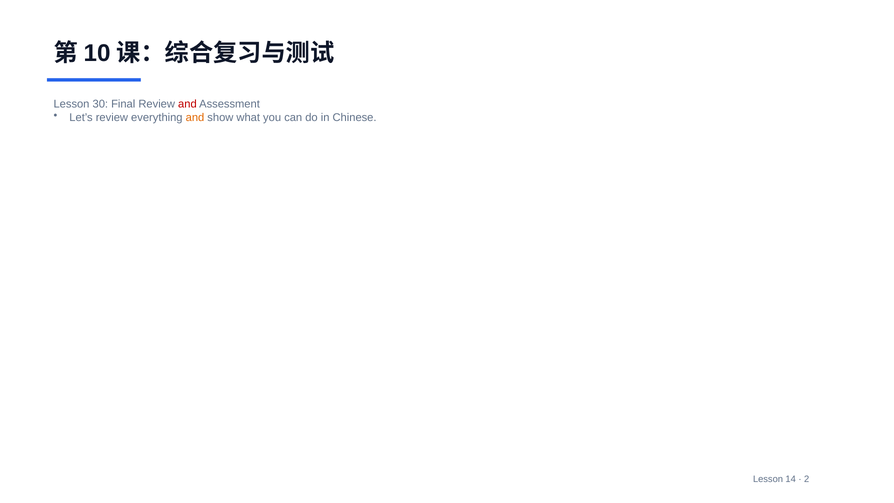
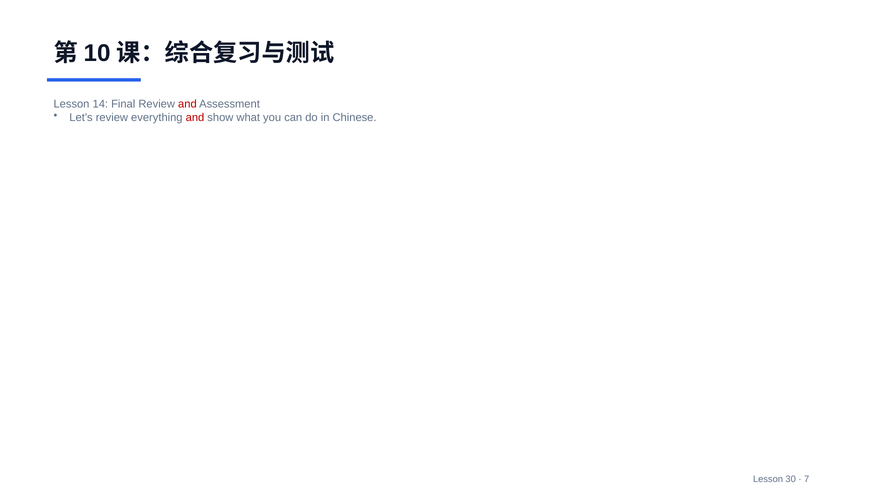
30: 30 -> 14 (100, 104)
and colour: orange -> red (195, 117)
14: 14 -> 30 (791, 479)
2: 2 -> 7 (807, 479)
